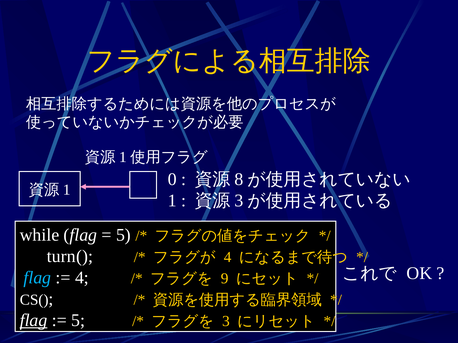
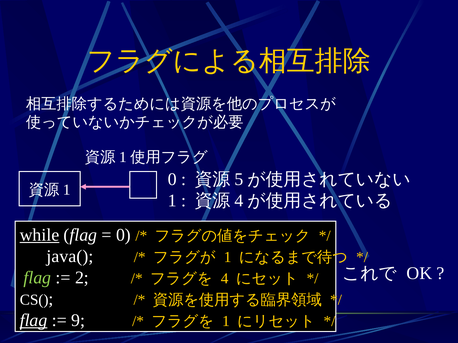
8: 8 -> 5 (239, 180)
3: 3 -> 4 (239, 201)
while underline: none -> present (39, 235)
5: 5 -> 0 (124, 235)
turn(: turn( -> java( (70, 257)
4: 4 -> 1 (228, 257)
flag colour: light blue -> light green (37, 278)
4: 4 -> 2 (82, 278)
9: 9 -> 4 (225, 279)
5: 5 -> 9 (78, 321)
3: 3 -> 1 (226, 322)
